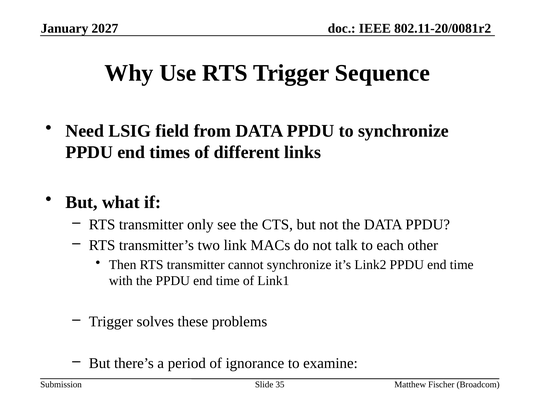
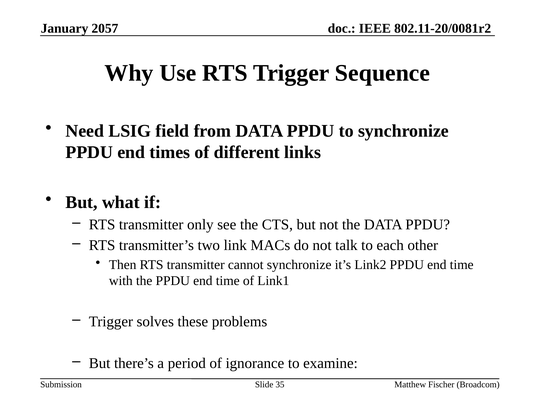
2027: 2027 -> 2057 (105, 29)
